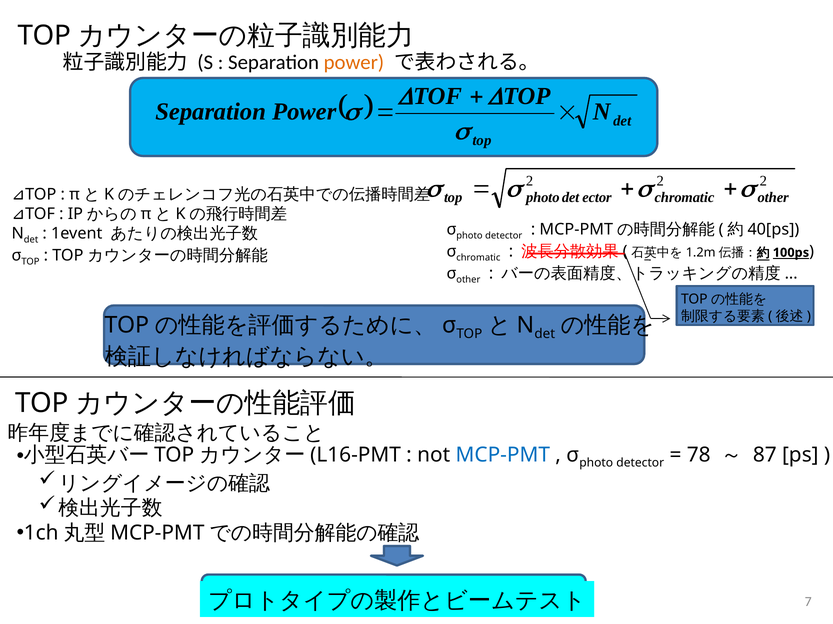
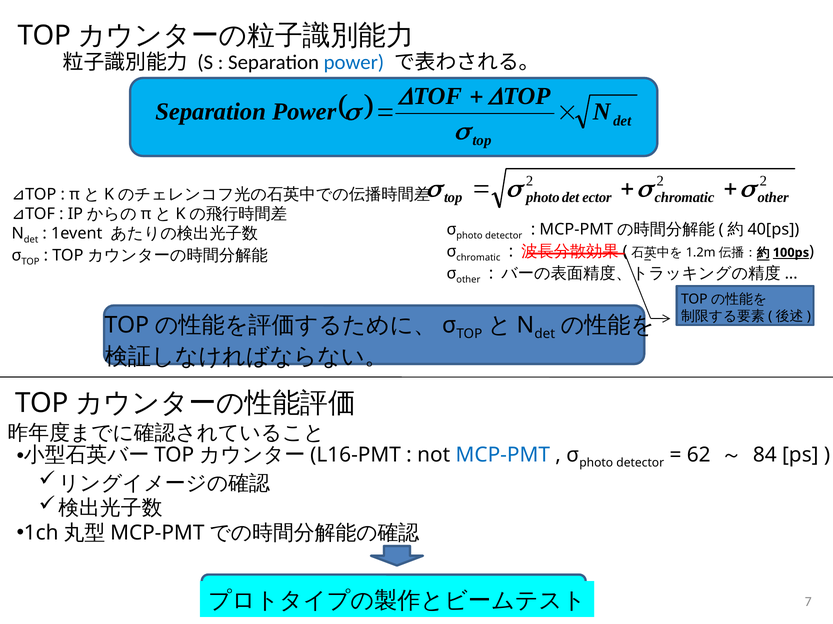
power colour: orange -> blue (354, 62)
78: 78 -> 62 (699, 455)
87: 87 -> 84 (765, 455)
